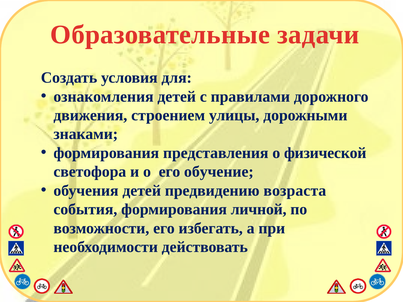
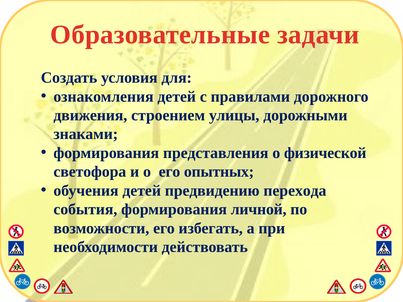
обучение: обучение -> опытных (219, 172)
возраста: возраста -> перехода (295, 191)
